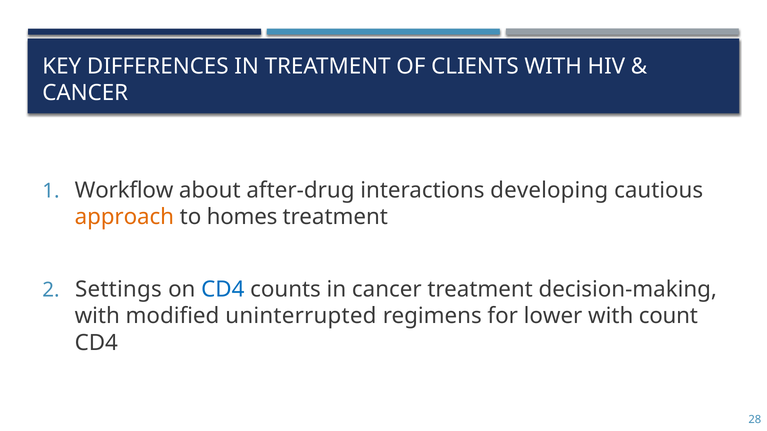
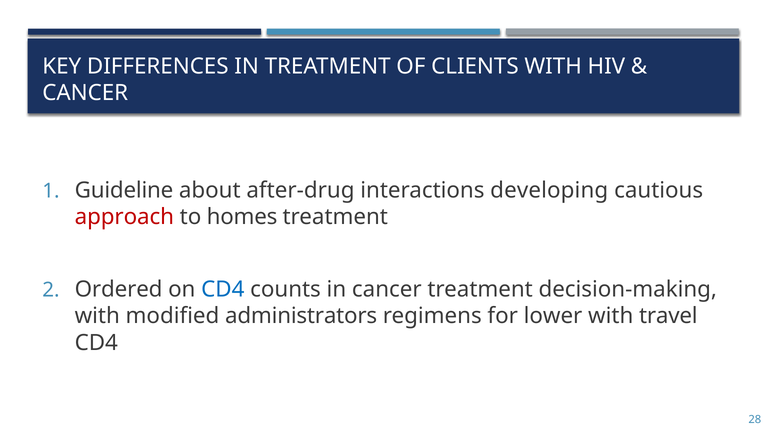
Workflow: Workflow -> Guideline (124, 190)
approach colour: orange -> red (124, 217)
Settings: Settings -> Ordered (119, 290)
uninterrupted: uninterrupted -> administrators (301, 316)
count: count -> travel (668, 316)
